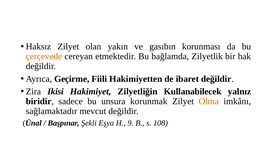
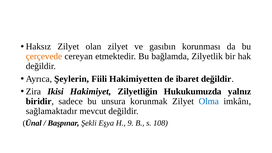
olan yakın: yakın -> zilyet (118, 47)
Geçirme: Geçirme -> Şeylerin (72, 79)
Kullanabilecek: Kullanabilecek -> Hukukumuzda (193, 91)
Olma colour: orange -> blue (209, 101)
